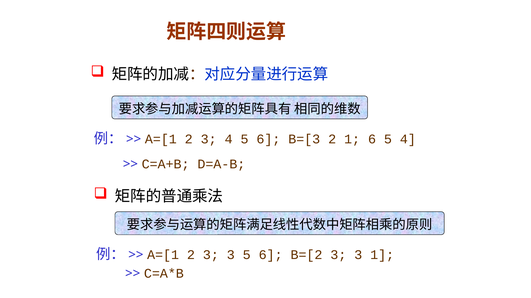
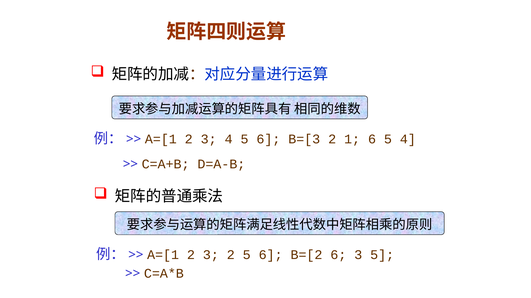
2 3 3: 3 -> 2 (231, 255)
B=[2 3: 3 -> 6 (338, 255)
3 1: 1 -> 5 (382, 255)
